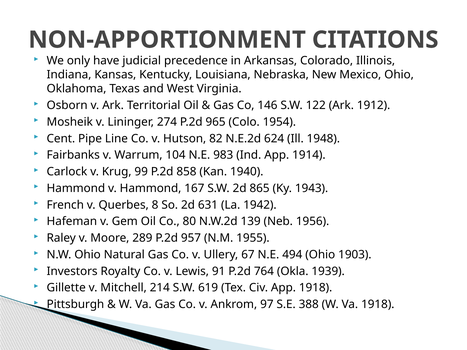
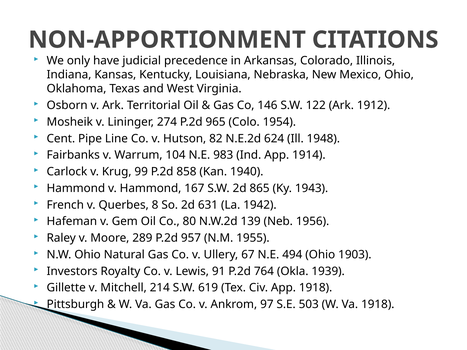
388: 388 -> 503 (309, 305)
